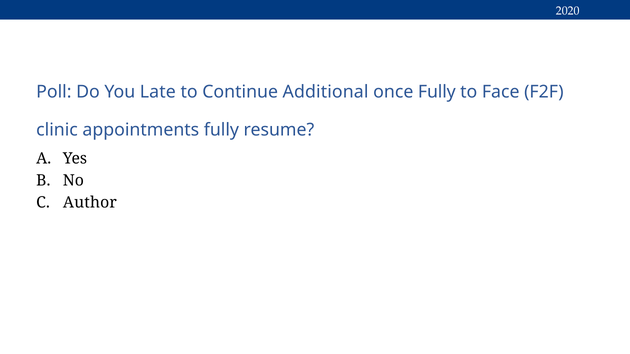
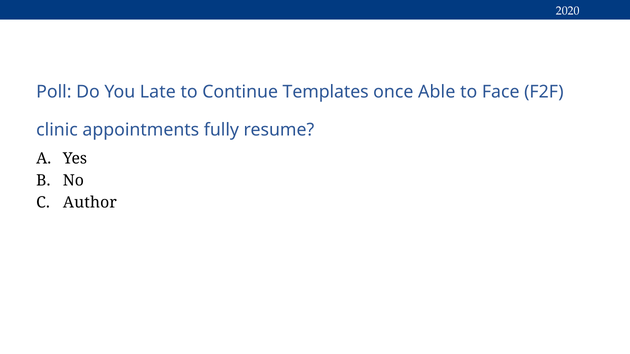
Additional: Additional -> Templates (326, 92)
once Fully: Fully -> Able (437, 92)
